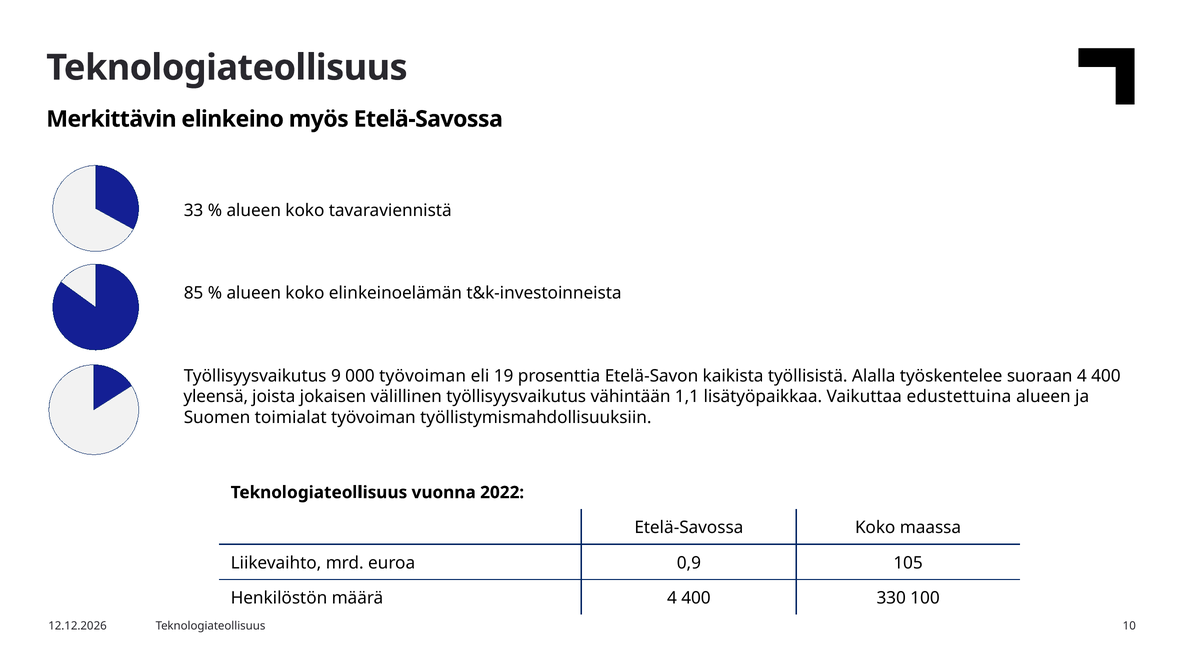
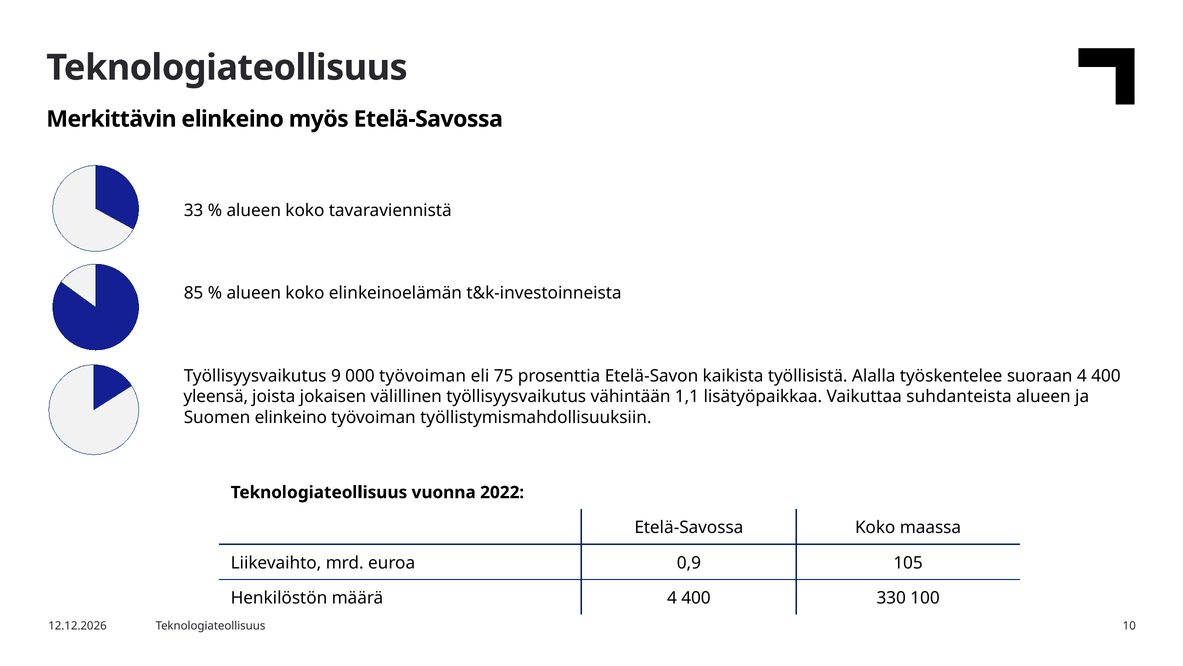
19: 19 -> 75 (504, 376)
edustettuina: edustettuina -> suhdanteista (959, 396)
Suomen toimialat: toimialat -> elinkeino (291, 417)
